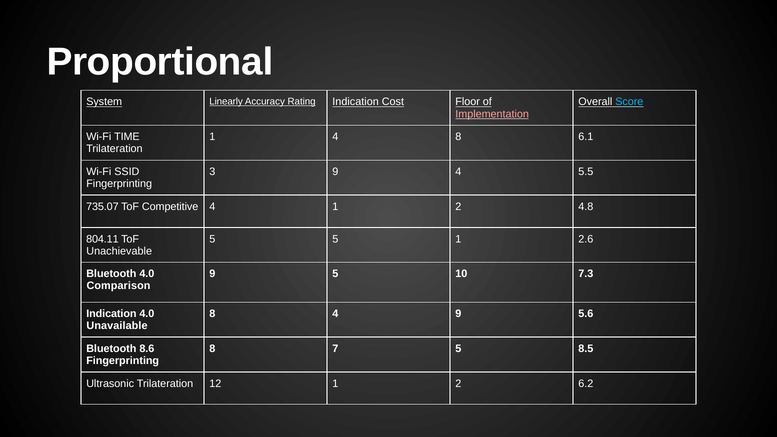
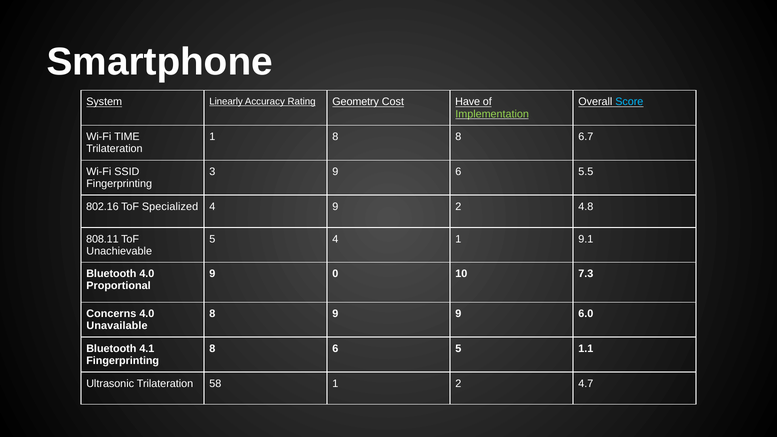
Proportional: Proportional -> Smartphone (160, 62)
Rating Indication: Indication -> Geometry (356, 102)
Floor: Floor -> Have (468, 102)
Implementation colour: pink -> light green (492, 114)
1 4: 4 -> 8 (335, 137)
6.1: 6.1 -> 6.7 (586, 137)
9 4: 4 -> 6 (458, 172)
735.07: 735.07 -> 802.16 (102, 207)
Competitive: Competitive -> Specialized (170, 207)
4 1: 1 -> 9 (335, 207)
804.11: 804.11 -> 808.11 (102, 239)
5 5: 5 -> 4 (335, 239)
2.6: 2.6 -> 9.1 (586, 239)
9 5: 5 -> 0 (335, 274)
Comparison: Comparison -> Proportional (119, 286)
Indication: Indication -> Concerns (111, 314)
8 4: 4 -> 9 (335, 314)
5.6: 5.6 -> 6.0 (586, 314)
8.6: 8.6 -> 4.1 (147, 349)
8 7: 7 -> 6 (335, 349)
8.5: 8.5 -> 1.1 (586, 349)
12: 12 -> 58 (215, 384)
6.2: 6.2 -> 4.7 (586, 384)
